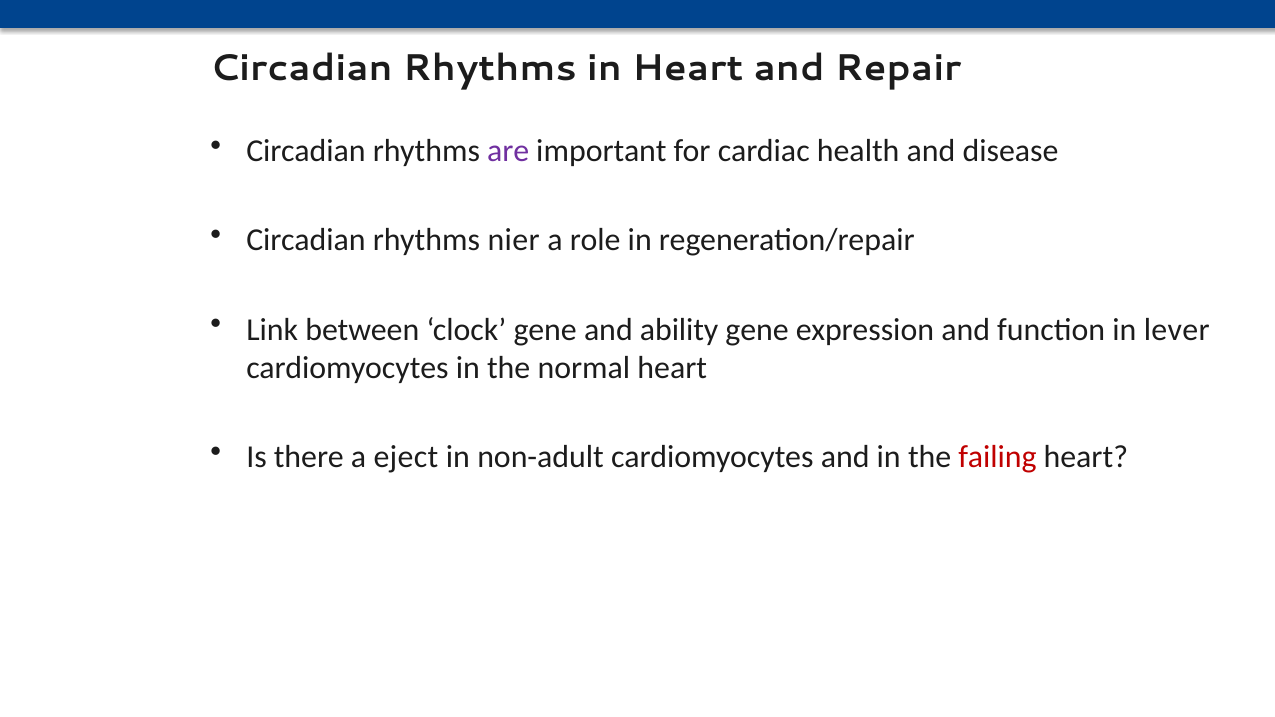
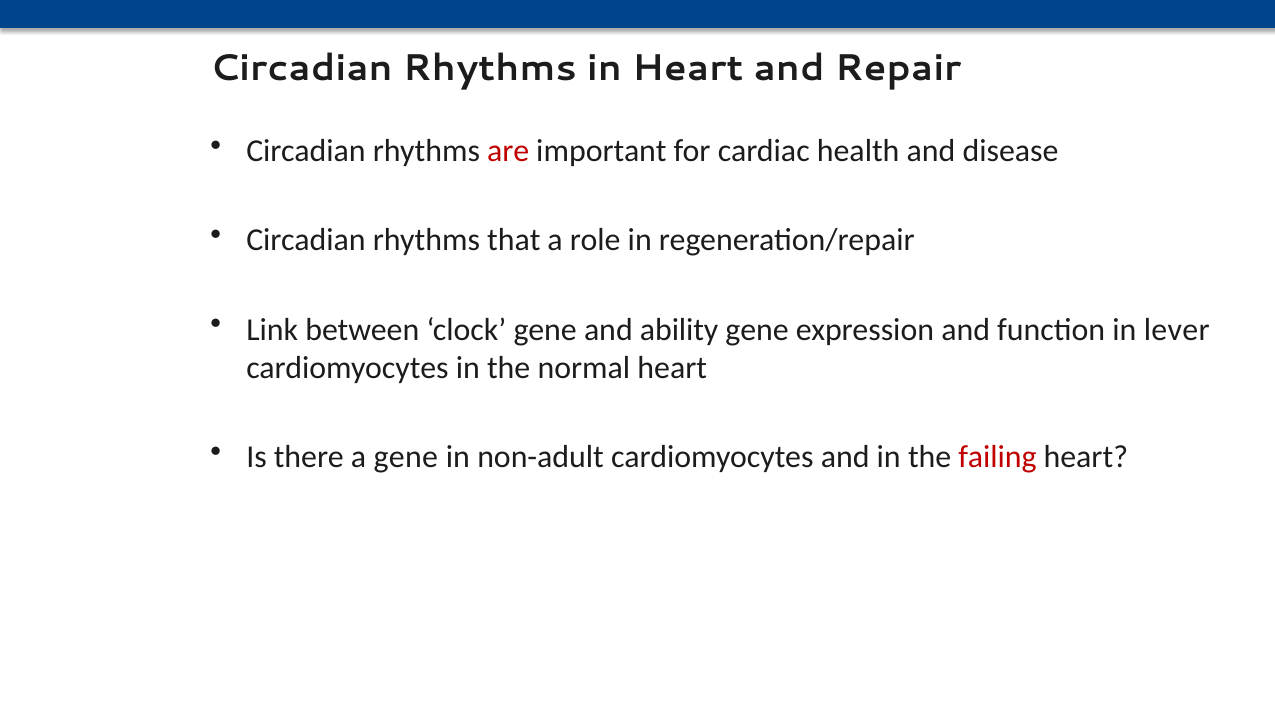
are colour: purple -> red (508, 151)
nier: nier -> that (514, 240)
a eject: eject -> gene (406, 457)
